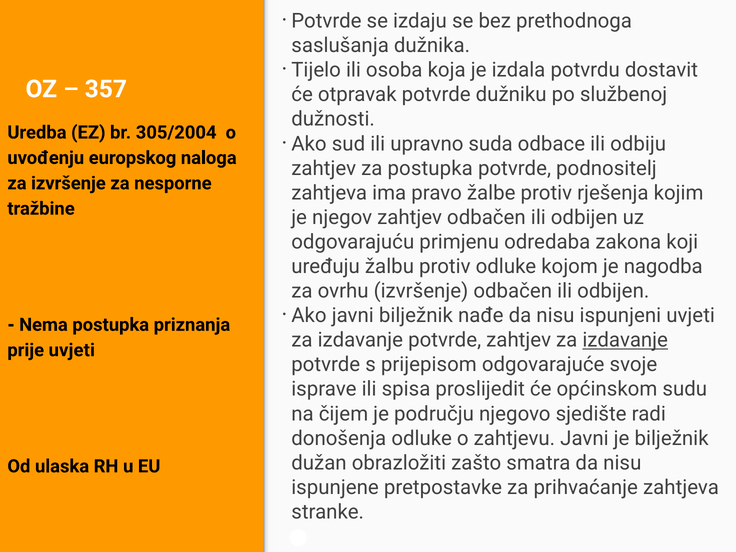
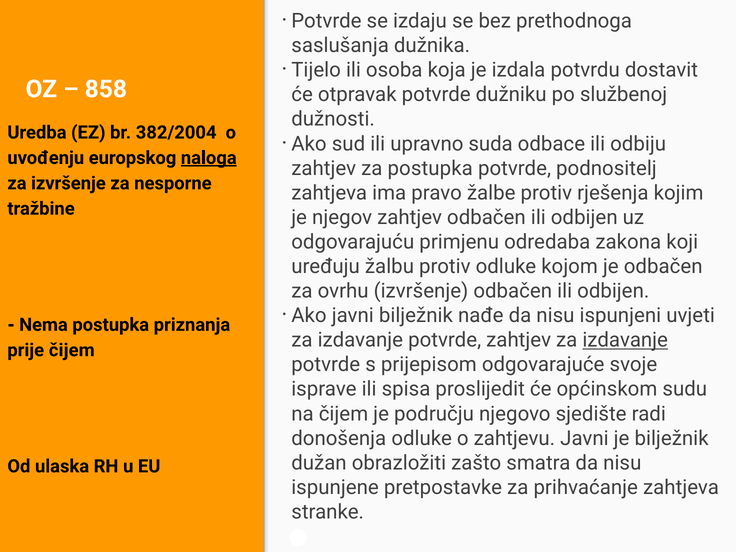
357: 357 -> 858 (106, 89)
305/2004: 305/2004 -> 382/2004 (176, 132)
naloga underline: none -> present (209, 158)
je nagodba: nagodba -> odbačen (663, 266)
prije uvjeti: uvjeti -> čijem (72, 350)
